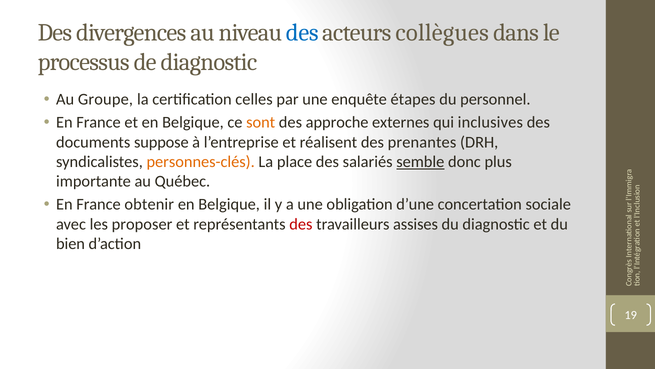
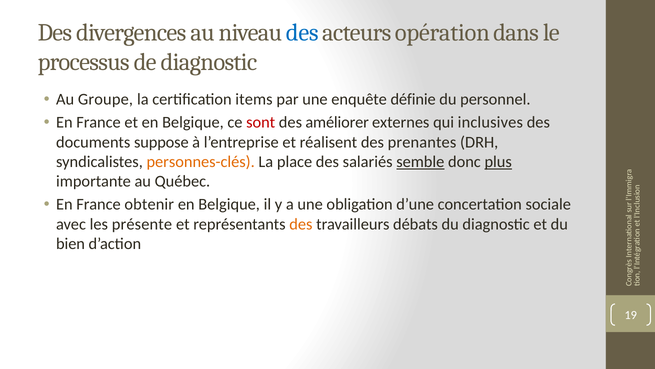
collègues: collègues -> opération (442, 32)
celles: celles -> items (254, 99)
étapes: étapes -> définie (413, 99)
sont colour: orange -> red (261, 122)
approche: approche -> améliorer (337, 122)
plus underline: none -> present (498, 162)
proposer: proposer -> présente (142, 224)
des colour: red -> orange (301, 224)
assises: assises -> débats (415, 224)
